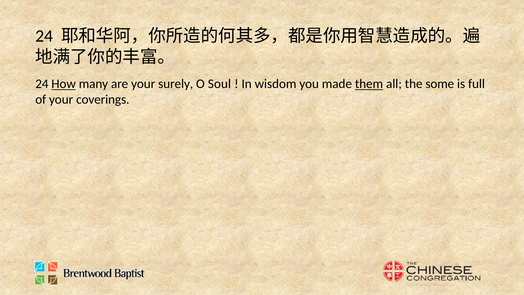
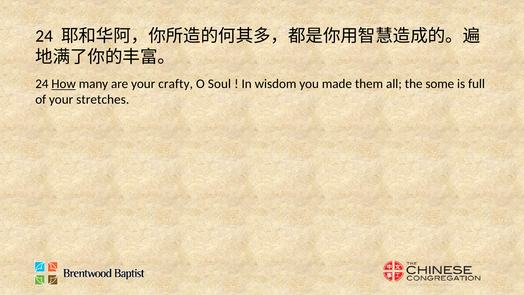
surely: surely -> crafty (176, 84)
them underline: present -> none (369, 84)
coverings: coverings -> stretches (103, 100)
